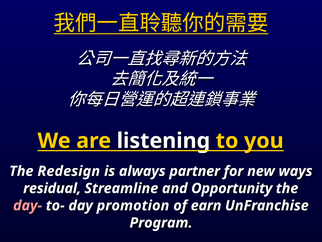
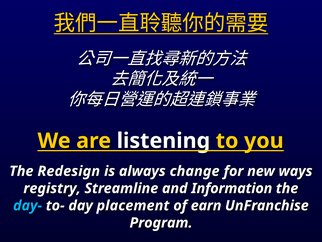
partner: partner -> change (195, 171)
residual: residual -> registry (52, 188)
Opportunity: Opportunity -> Information (232, 188)
day- colour: pink -> light blue (28, 205)
promotion: promotion -> placement (133, 205)
